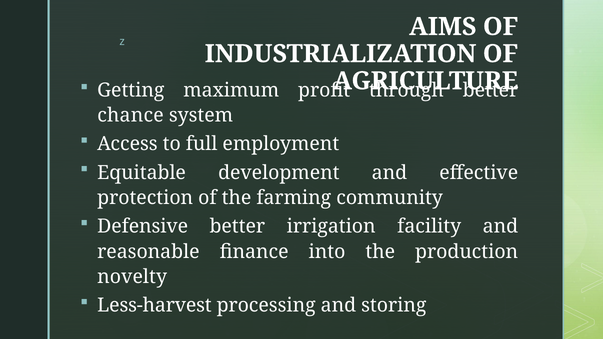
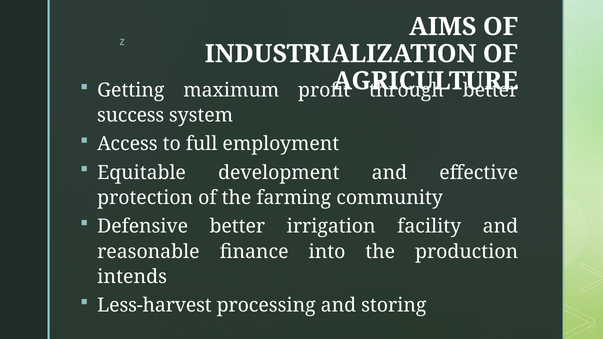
chance: chance -> success (131, 115)
novelty: novelty -> intends (132, 277)
